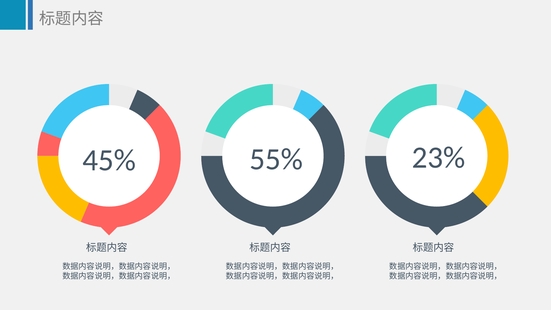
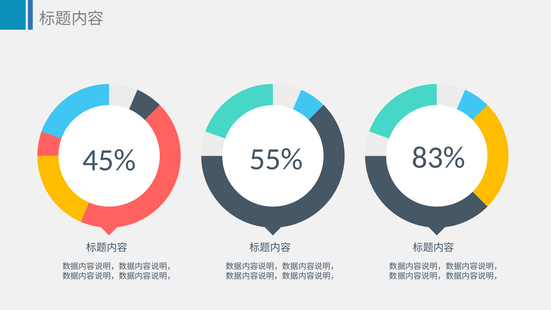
23%: 23% -> 83% (439, 158)
